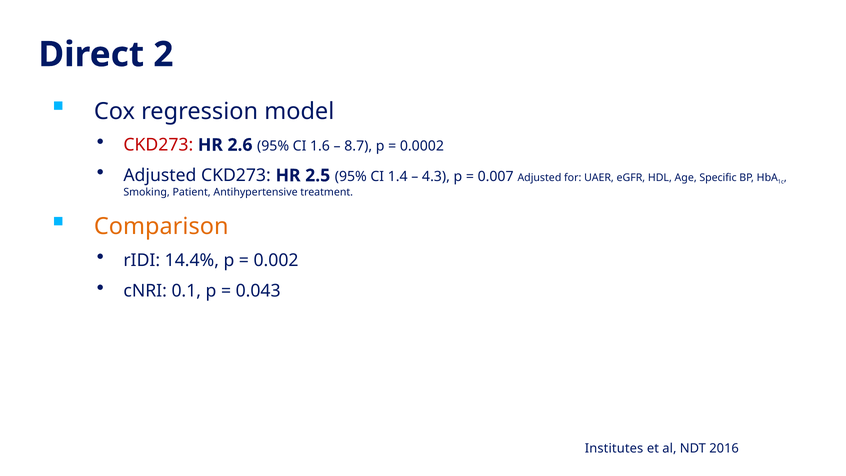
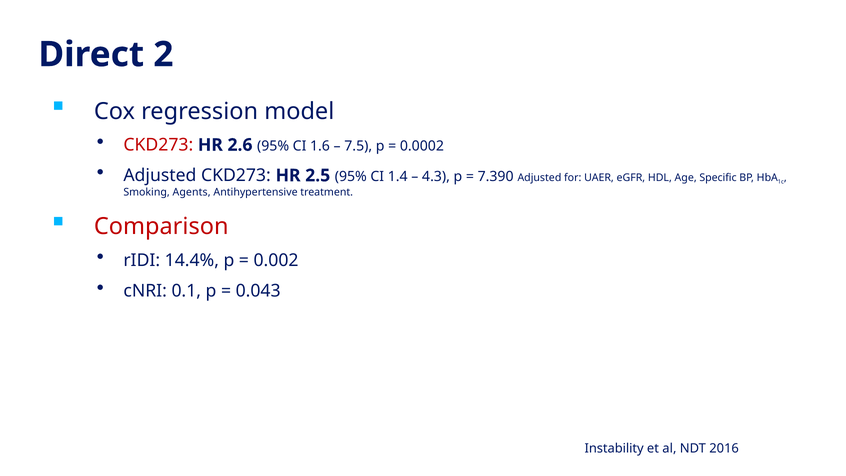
8.7: 8.7 -> 7.5 (358, 146)
0.007: 0.007 -> 7.390 (496, 177)
Patient: Patient -> Agents (192, 192)
Comparison colour: orange -> red (161, 227)
Institutes: Institutes -> Instability (614, 448)
